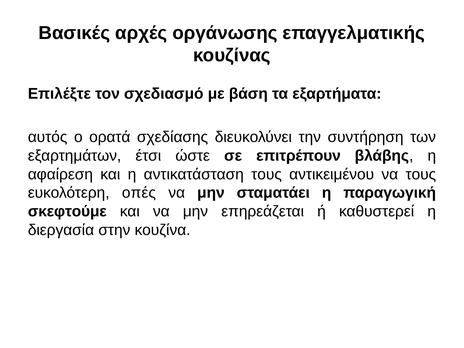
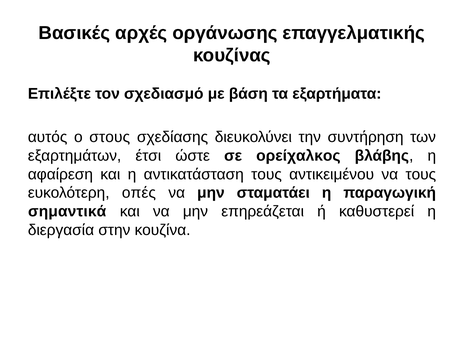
ορατά: ορατά -> στους (110, 137)
επιτρέπουν: επιτρέπουν -> ορείχαλκος (298, 156)
σκεφτούμε: σκεφτούμε -> σημαντικά (67, 211)
